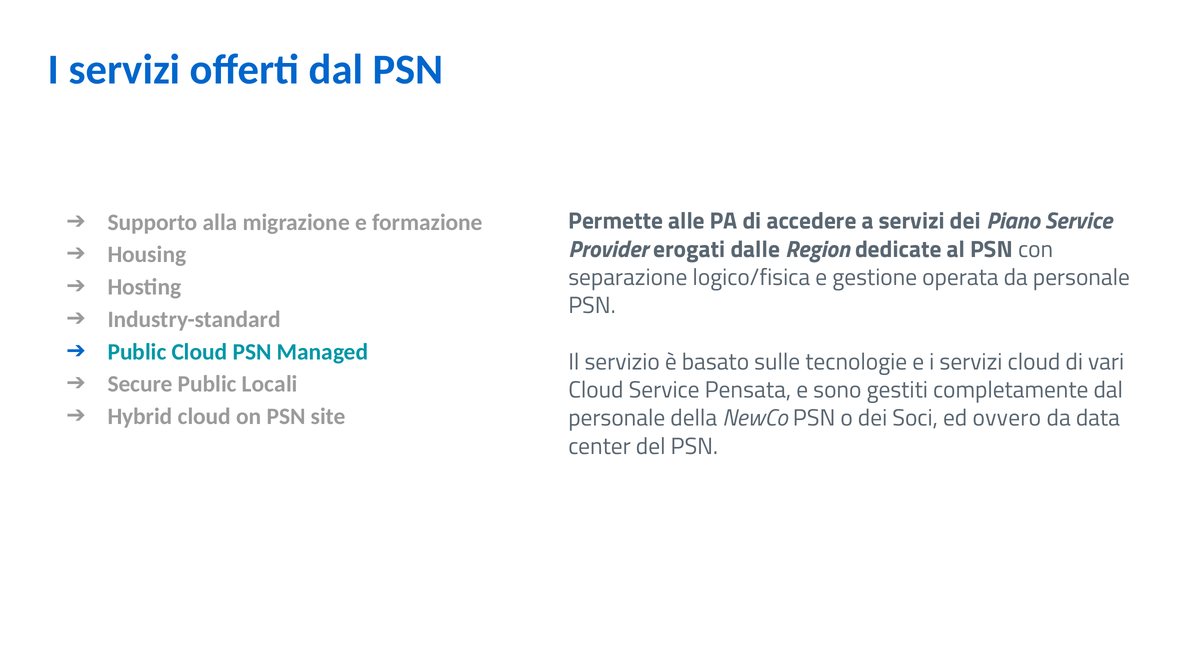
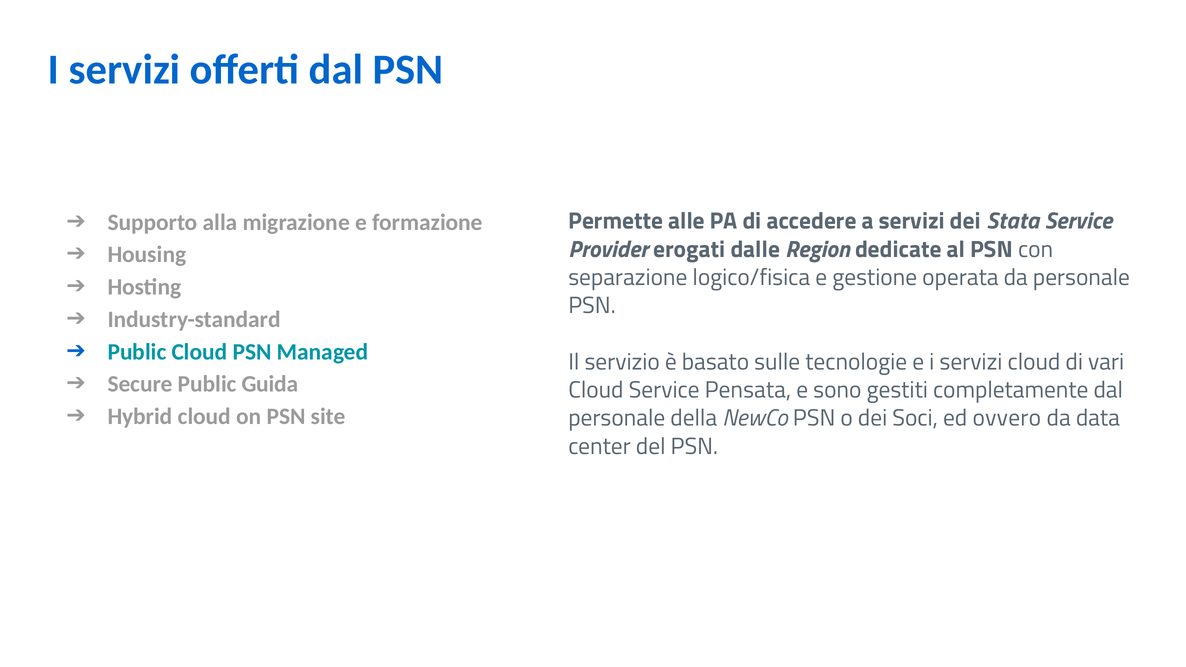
Piano: Piano -> Stata (1013, 221)
Locali: Locali -> Guida (270, 384)
